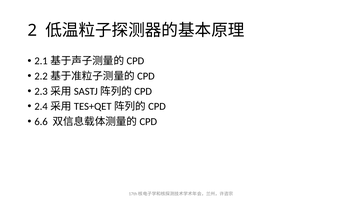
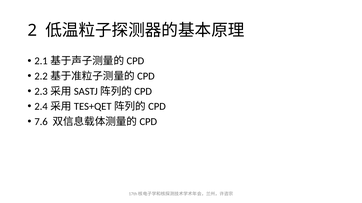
6.6: 6.6 -> 7.6 (41, 122)
